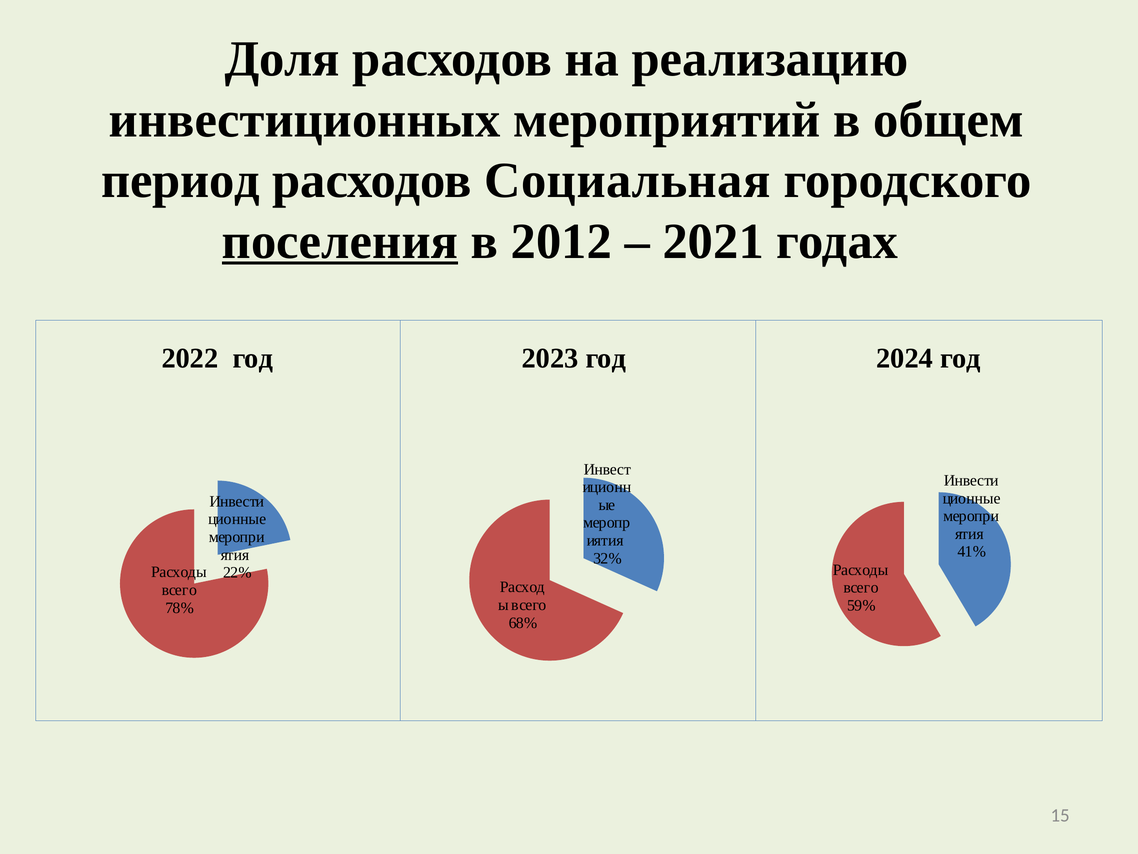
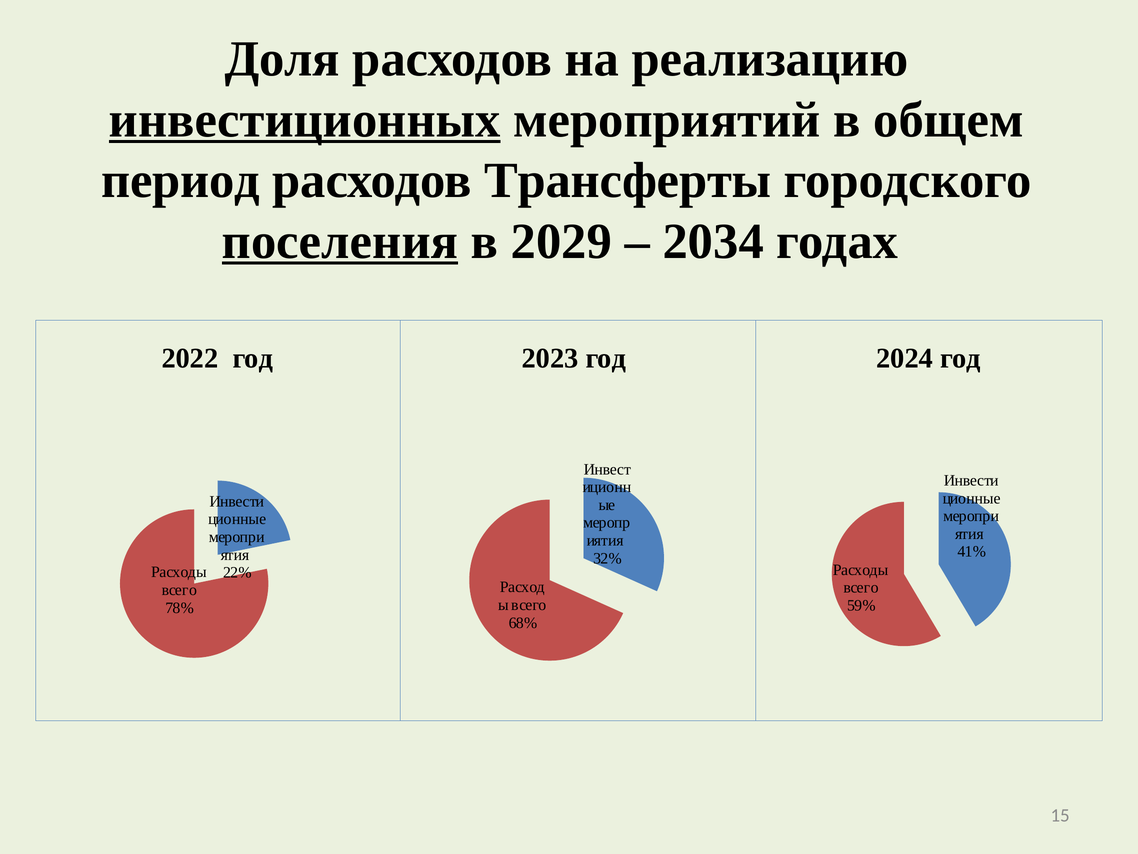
инвестиционных underline: none -> present (305, 120)
Социальная: Социальная -> Трансферты (628, 181)
2012: 2012 -> 2029 (561, 241)
2021: 2021 -> 2034 (713, 241)
